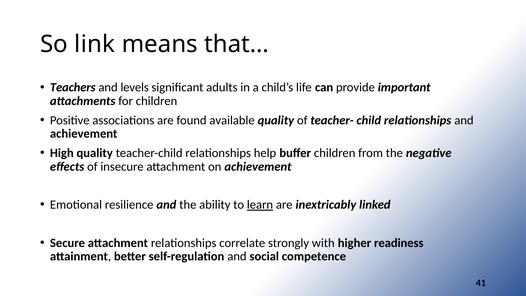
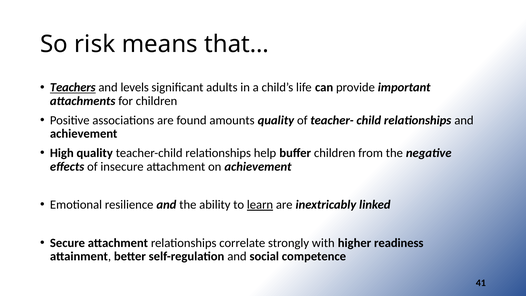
link: link -> risk (95, 44)
Teachers underline: none -> present (73, 87)
available: available -> amounts (232, 120)
